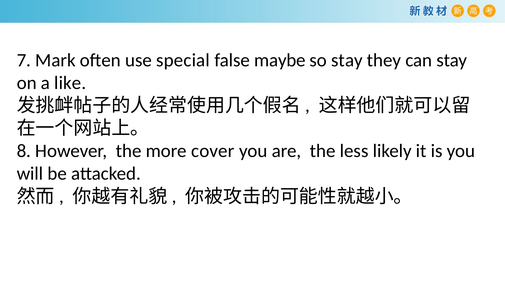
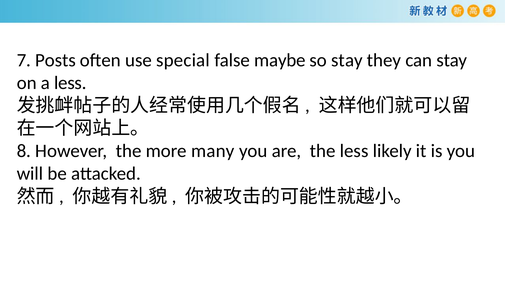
Mark: Mark -> Posts (56, 60)
a like: like -> less (70, 83)
cover: cover -> many (213, 151)
